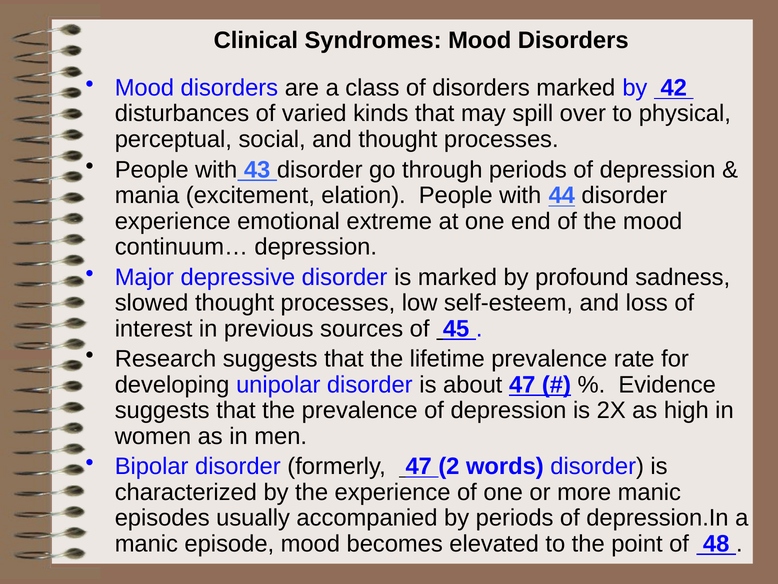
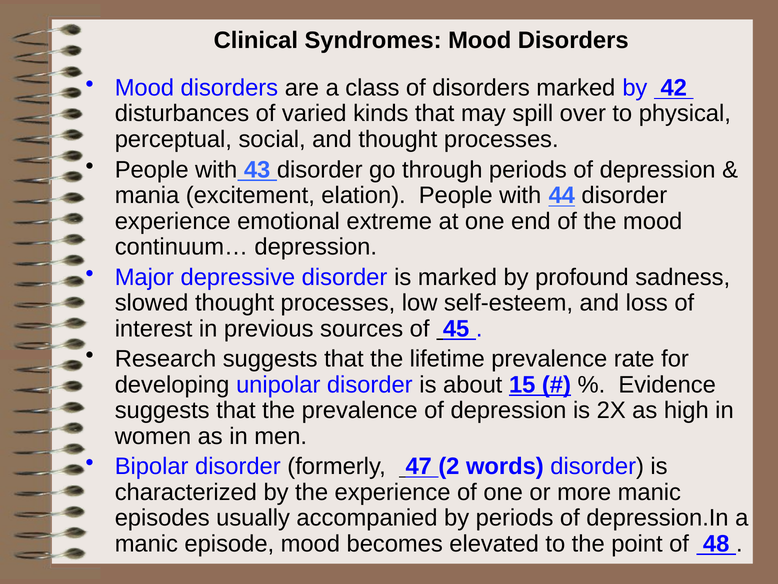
about 47: 47 -> 15 (522, 384)
